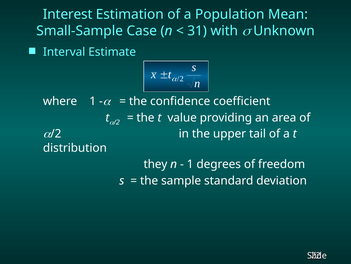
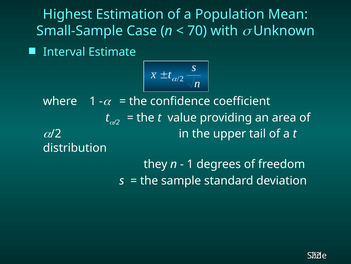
Interest: Interest -> Highest (68, 14)
31: 31 -> 70 (197, 31)
